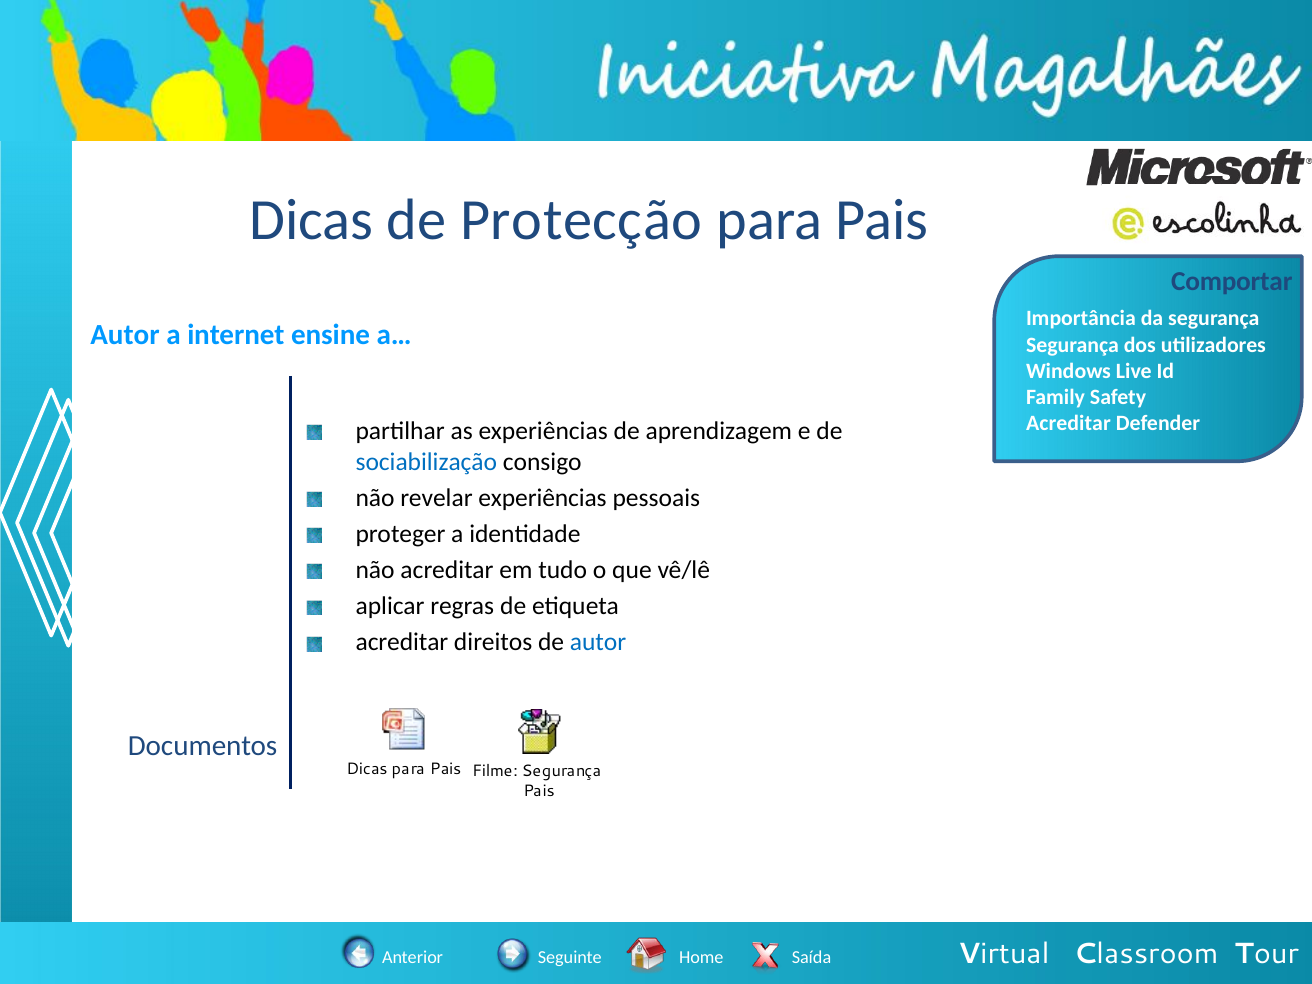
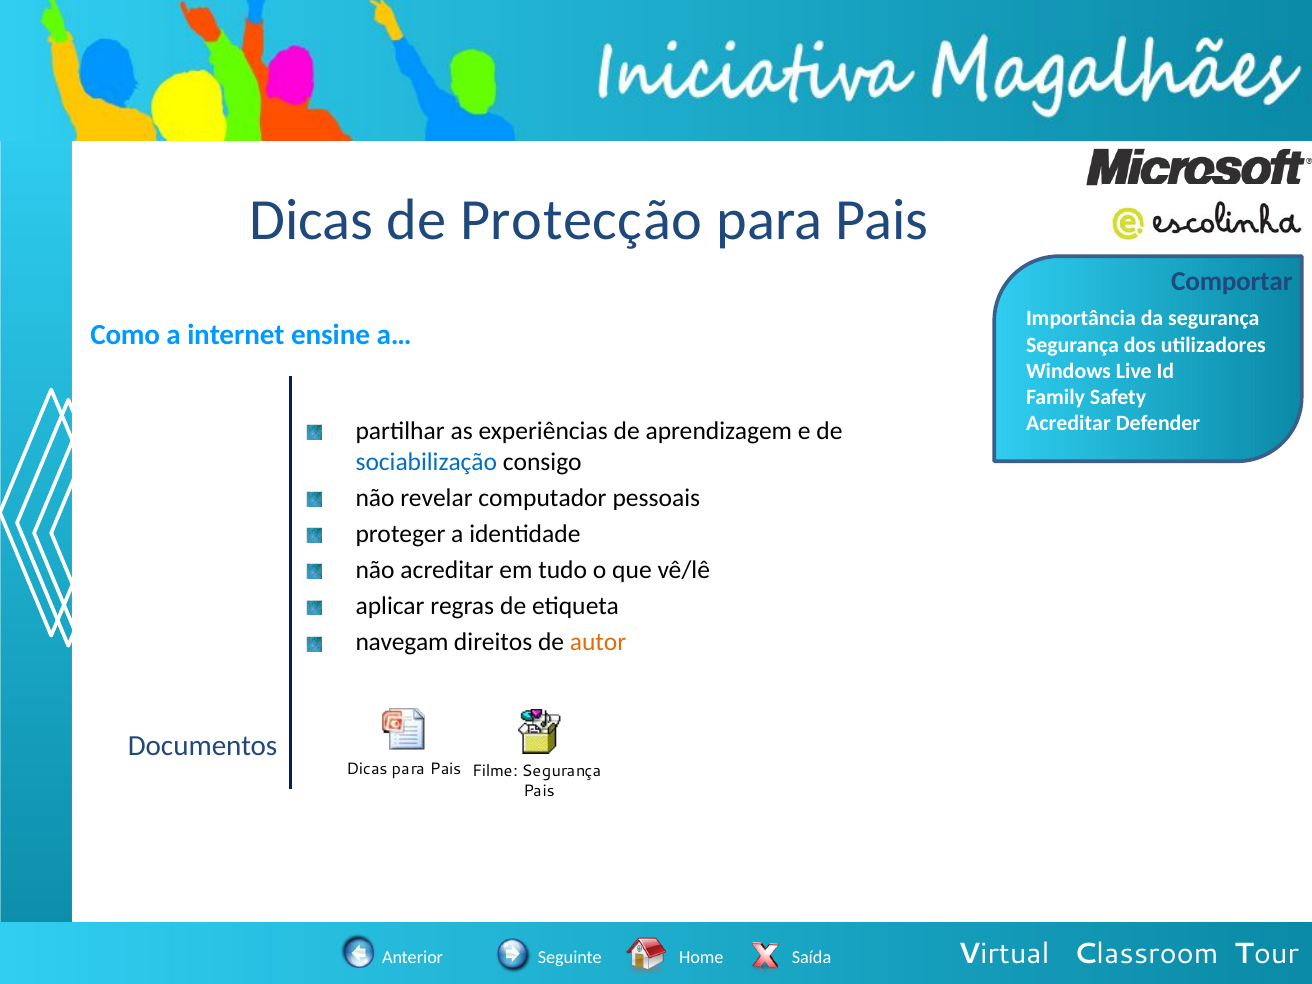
Autor: Autor -> Como (125, 334)
revelar experiências: experiências -> computador (542, 498)
acreditar: acreditar -> navegam (402, 643)
autor colour: blue -> orange (598, 643)
